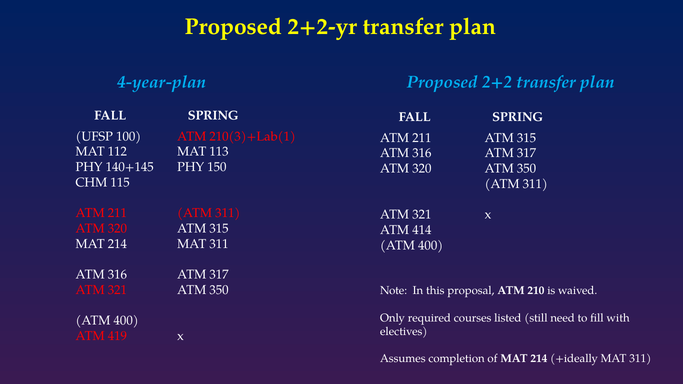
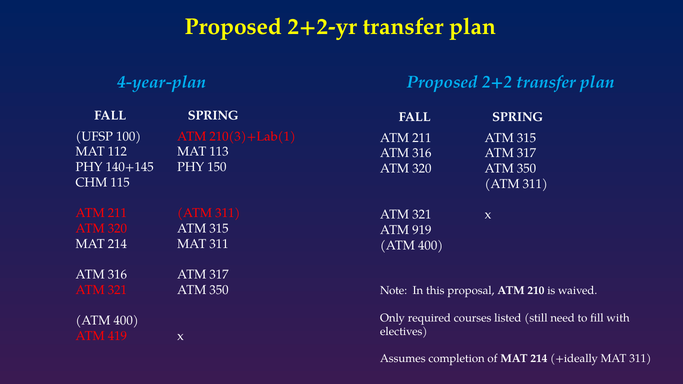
414: 414 -> 919 (422, 230)
